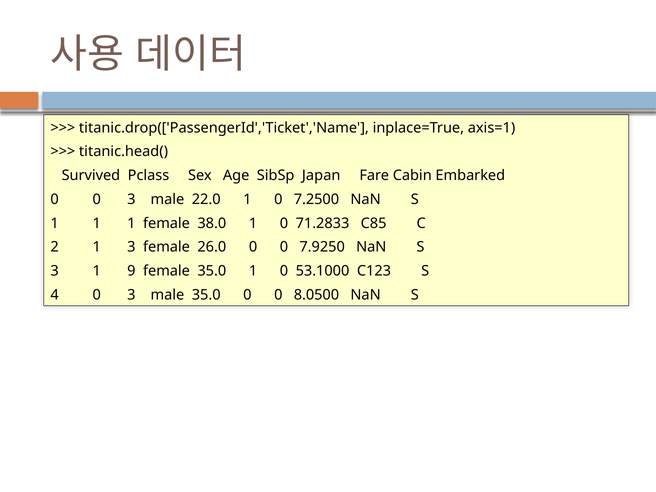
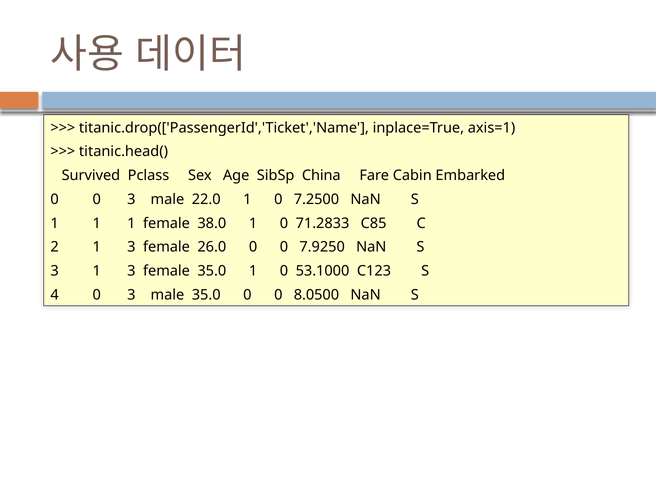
Japan: Japan -> China (321, 176)
3 1 9: 9 -> 3 (131, 271)
